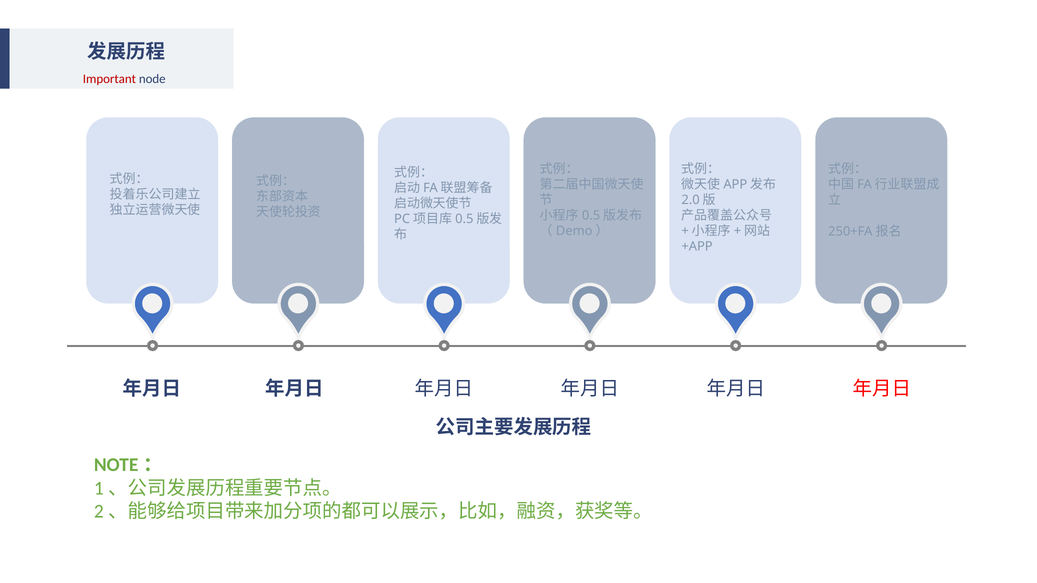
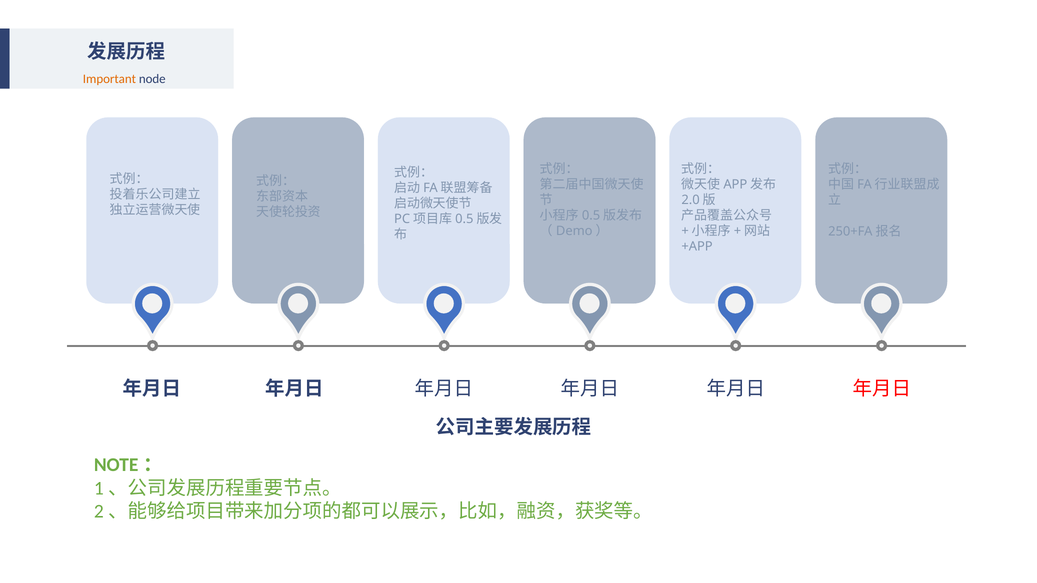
Important colour: red -> orange (109, 79)
